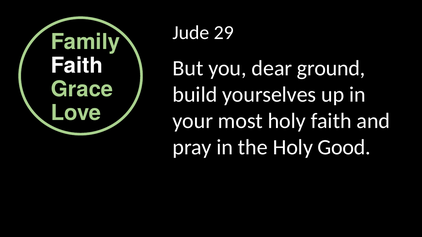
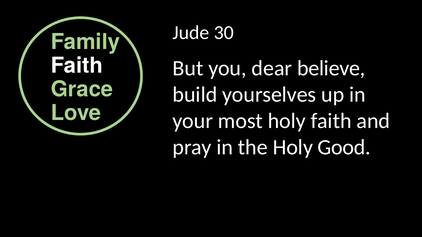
29: 29 -> 30 (224, 33)
ground: ground -> believe (331, 68)
